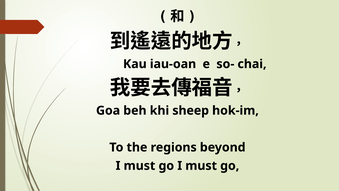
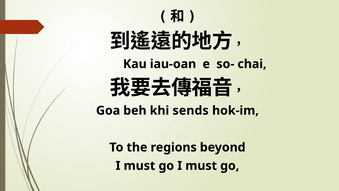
sheep: sheep -> sends (191, 110)
